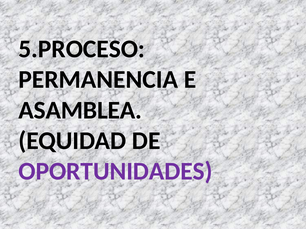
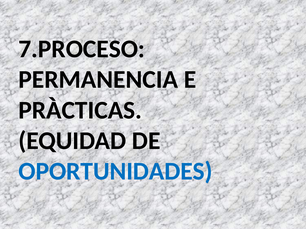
5.PROCESO: 5.PROCESO -> 7.PROCESO (82, 49)
ASAMBLEA: ASAMBLEA -> PRÀCTICAS (80, 110)
OPORTUNIDADES colour: purple -> blue (115, 172)
